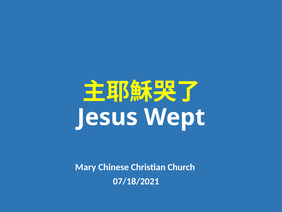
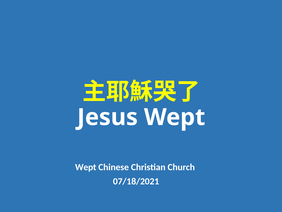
Mary: Mary -> Wept (86, 167)
